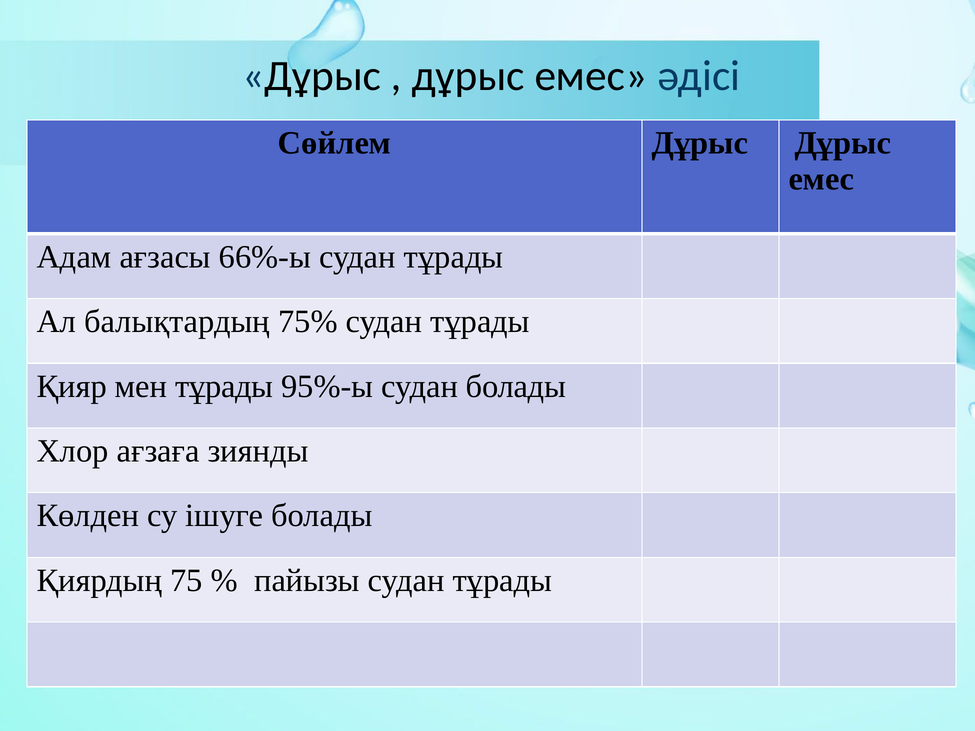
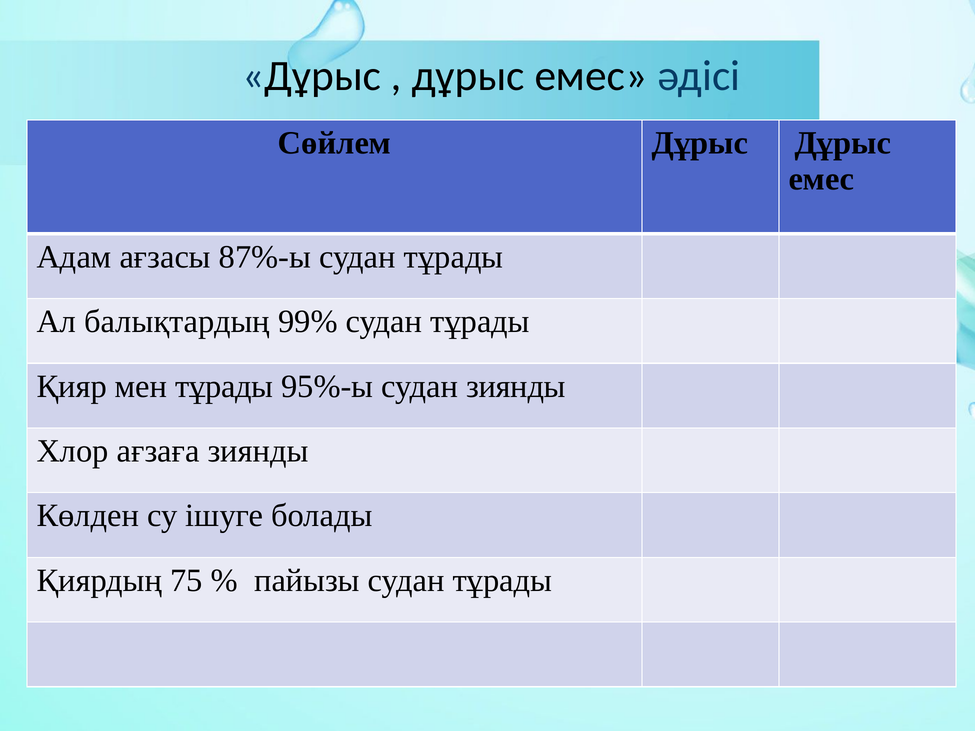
66%-ы: 66%-ы -> 87%-ы (265, 257)
75%: 75% -> 99% (308, 322)
судан болады: болады -> зиянды (516, 386)
